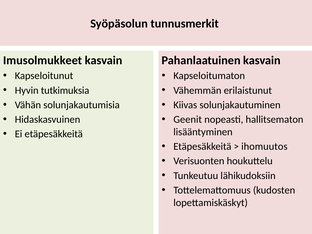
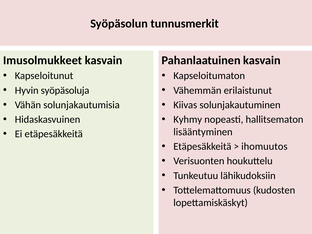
tutkimuksia: tutkimuksia -> syöpäsoluja (65, 90)
Geenit: Geenit -> Kyhmy (188, 119)
